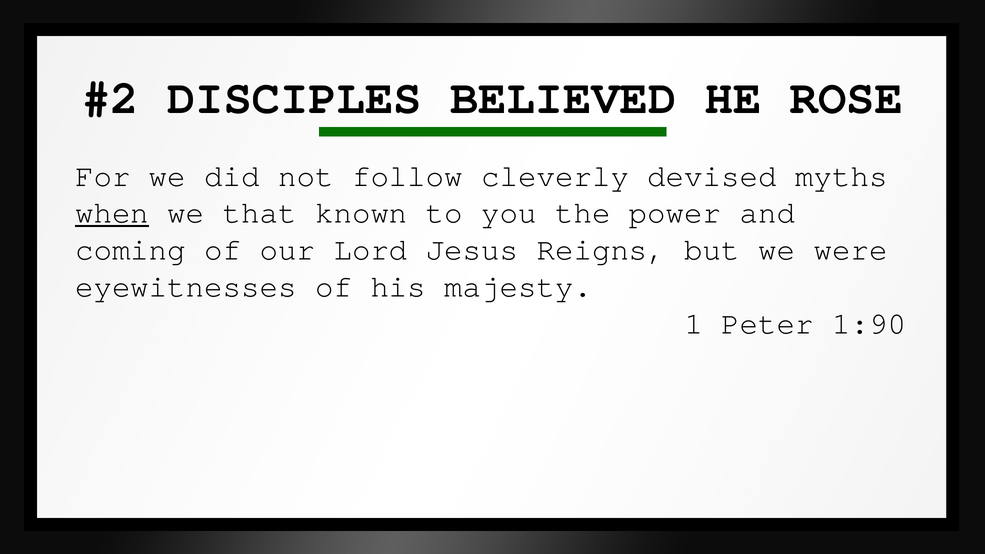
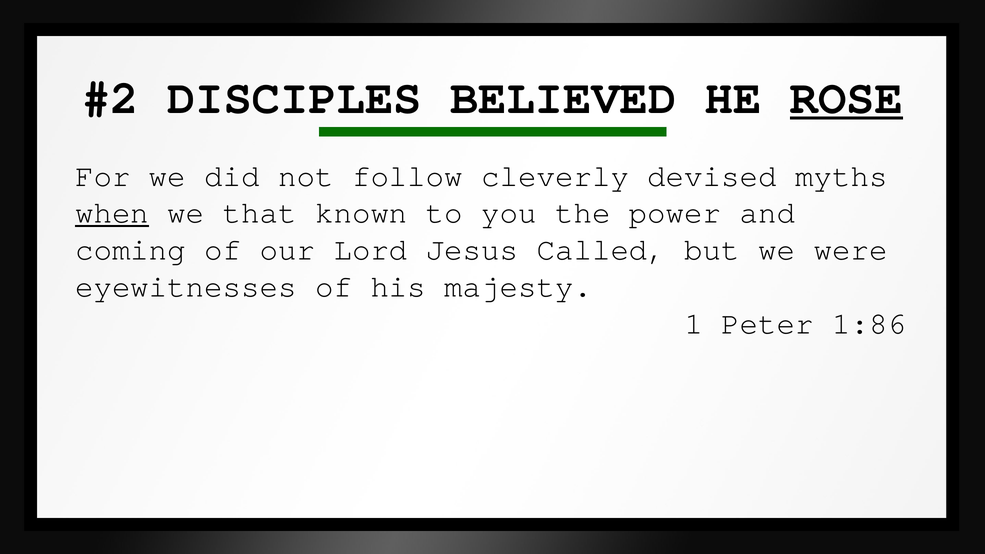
ROSE underline: none -> present (846, 98)
Reigns: Reigns -> Called (601, 250)
1:90: 1:90 -> 1:86 (869, 324)
